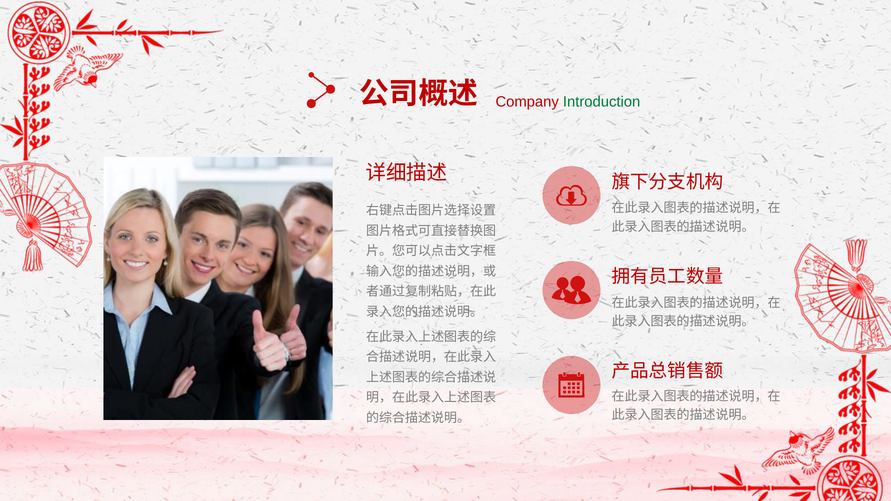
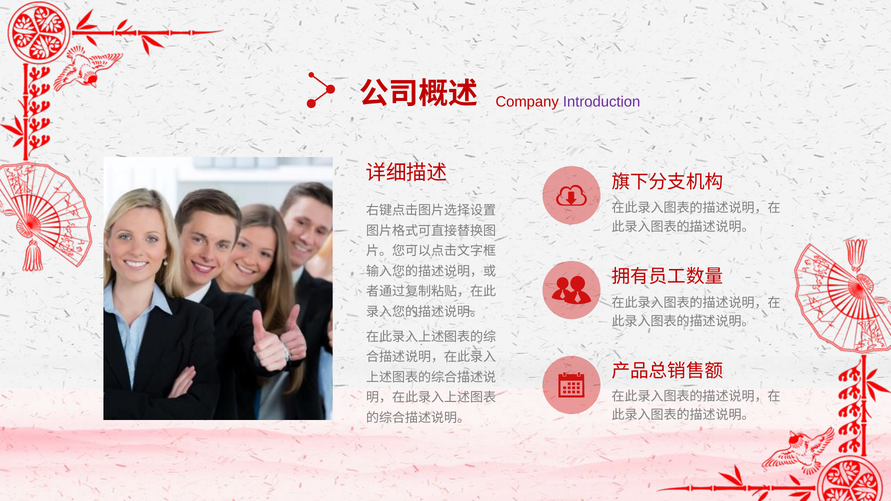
Introduction colour: green -> purple (602, 102)
